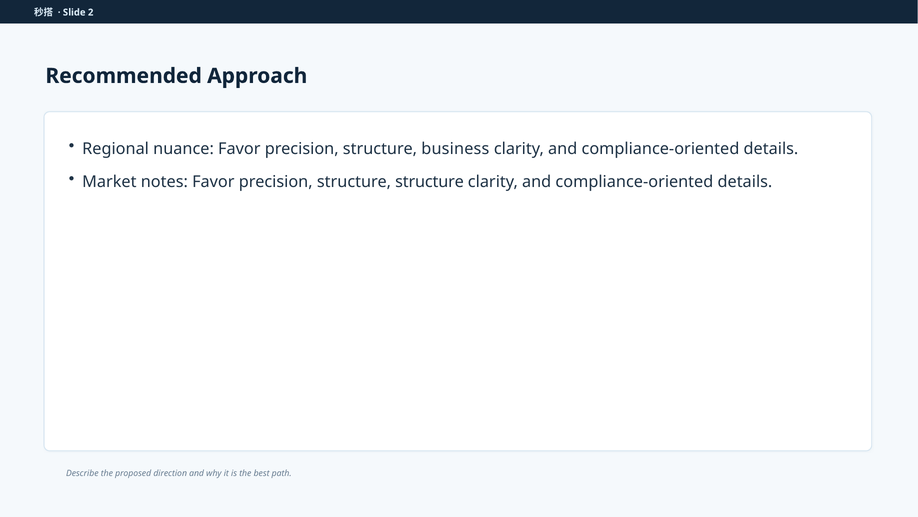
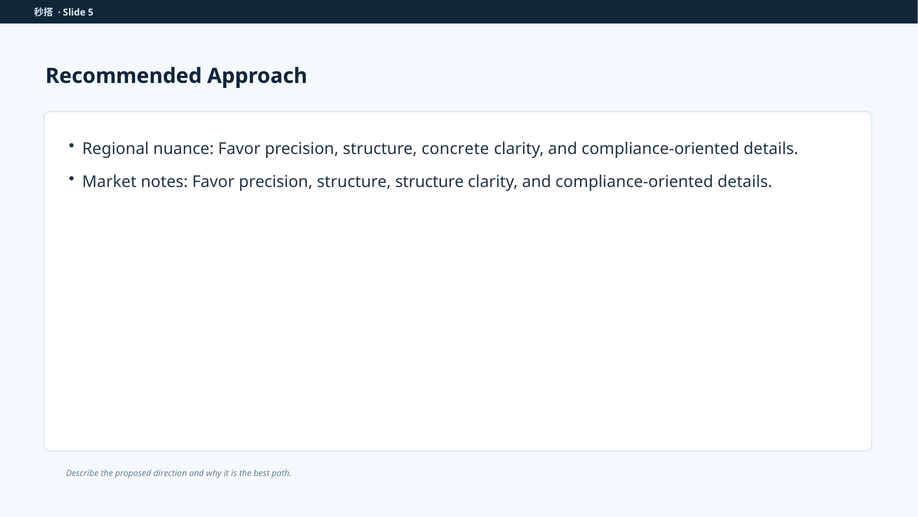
2: 2 -> 5 (91, 12)
business: business -> concrete (455, 149)
